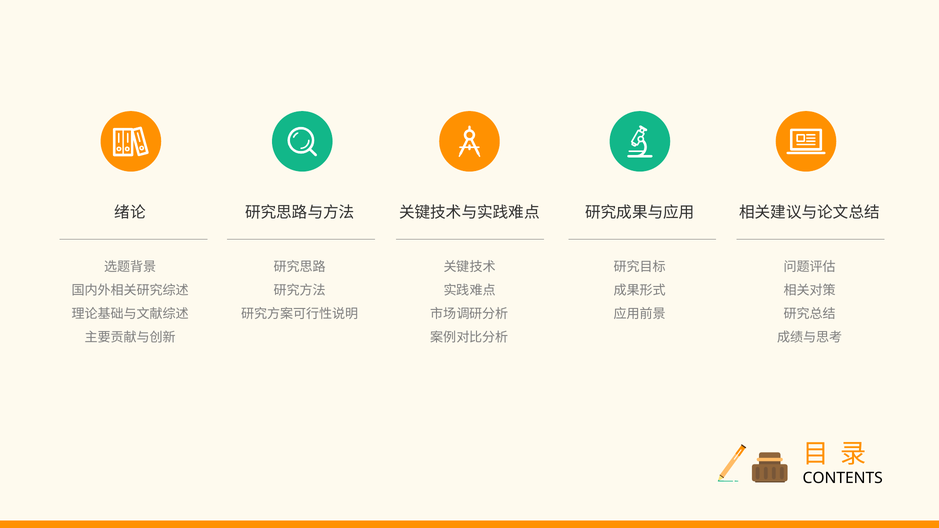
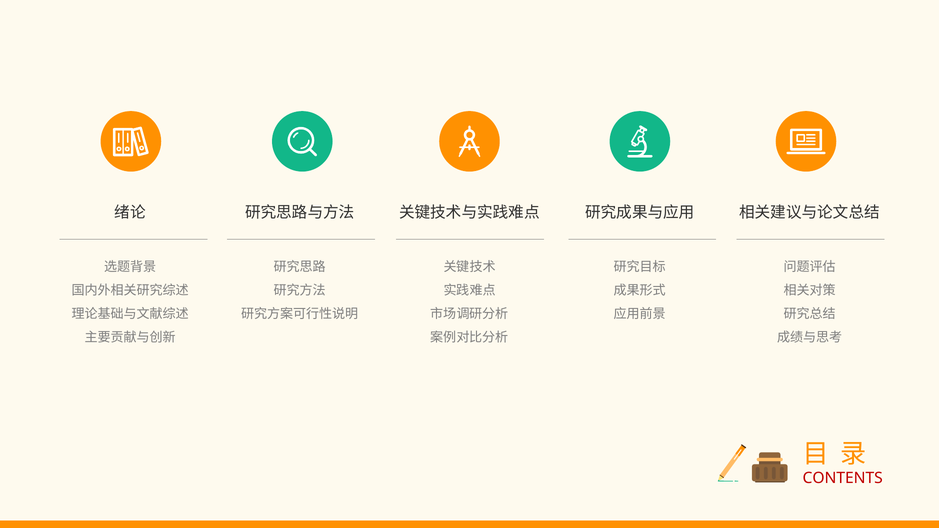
CONTENTS colour: black -> red (843, 478)
